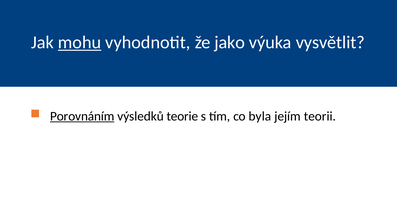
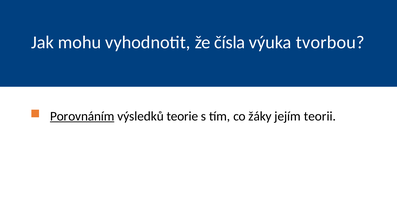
mohu underline: present -> none (80, 42)
jako: jako -> čísla (230, 42)
vysvětlit: vysvětlit -> tvorbou (330, 42)
byla: byla -> žáky (260, 116)
